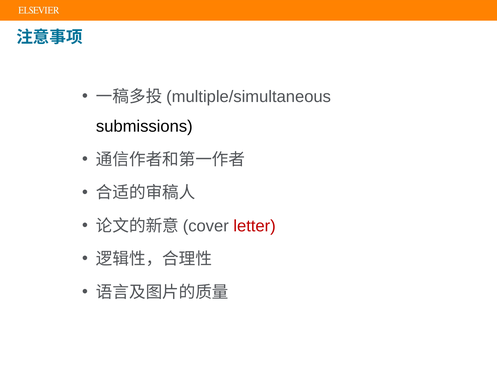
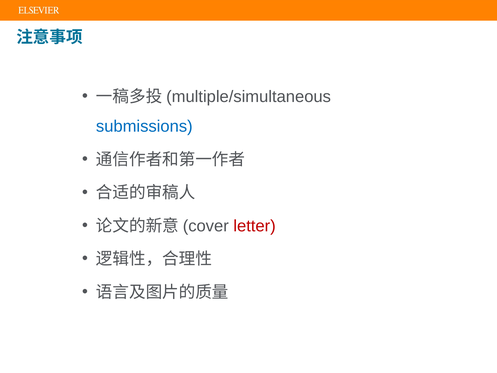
submissions colour: black -> blue (144, 126)
